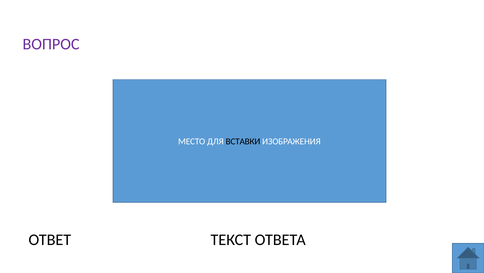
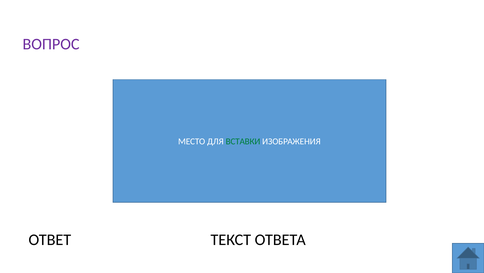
ВСТАВКИ colour: black -> green (243, 141)
